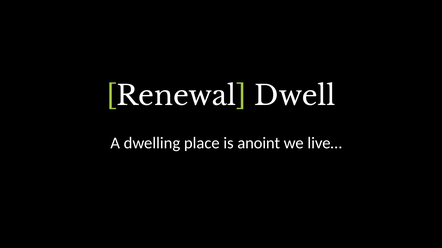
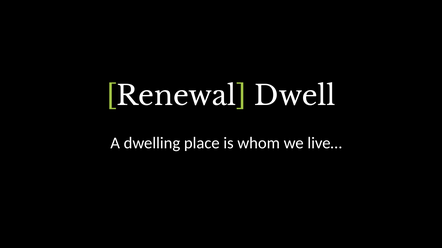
anoint: anoint -> whom (259, 143)
